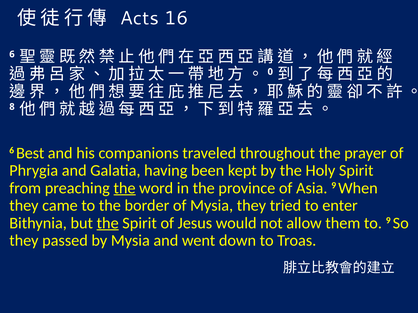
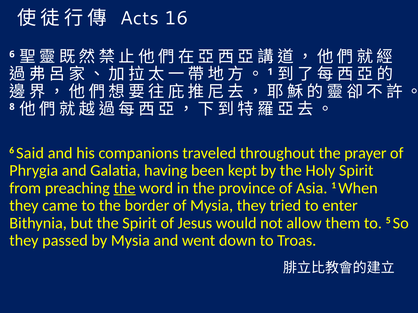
0: 0 -> 1 (270, 72)
Best: Best -> Said (30, 153)
Asia 9: 9 -> 1 (334, 186)
the underline: present -> none (108, 223)
to 9: 9 -> 5 (388, 221)
